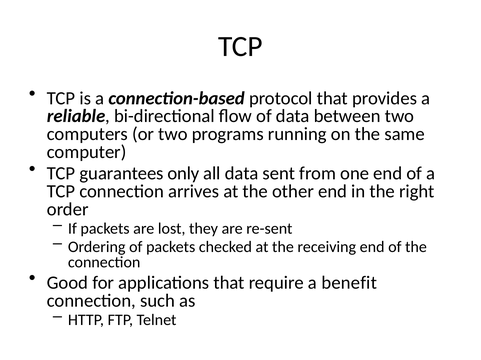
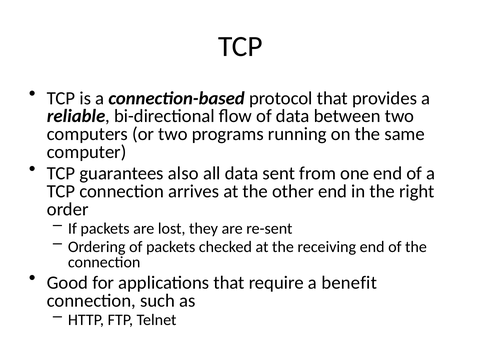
only: only -> also (183, 174)
